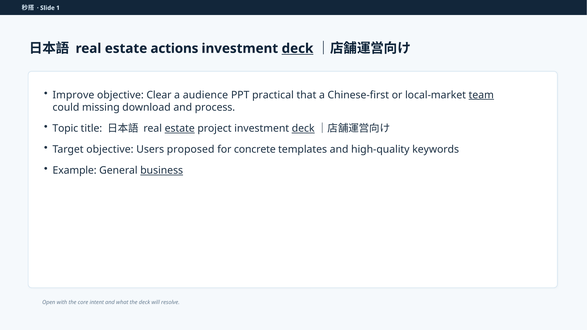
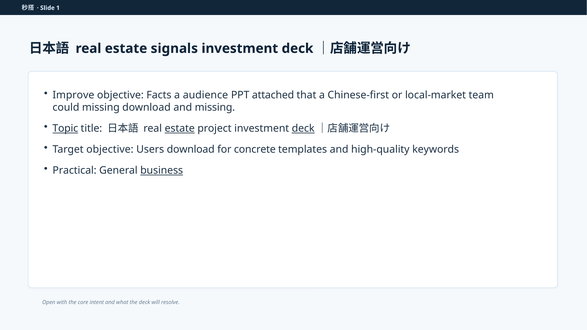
actions: actions -> signals (174, 48)
deck underline: present -> none (297, 48)
Clear: Clear -> Facts (159, 95)
practical: practical -> attached (273, 95)
team underline: present -> none (481, 95)
and process: process -> missing (215, 107)
Topic underline: none -> present (65, 129)
Users proposed: proposed -> download (191, 150)
Example: Example -> Practical (75, 171)
